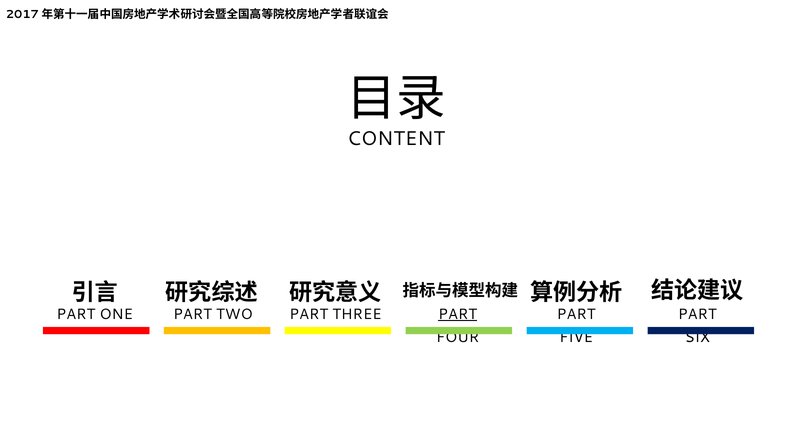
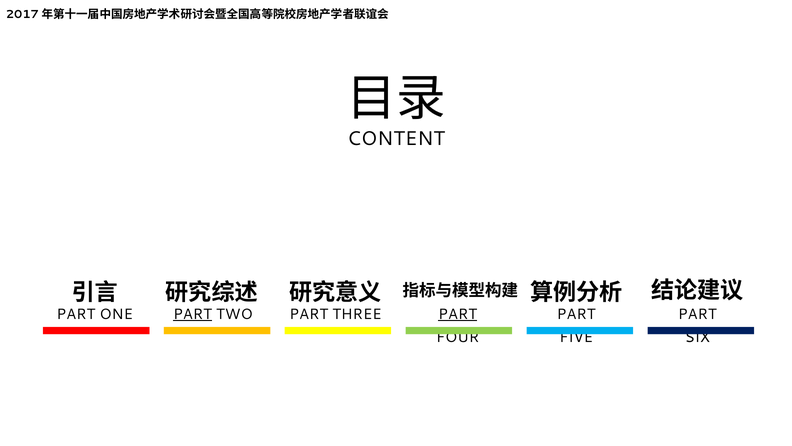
PART underline: none -> present (193, 314)
